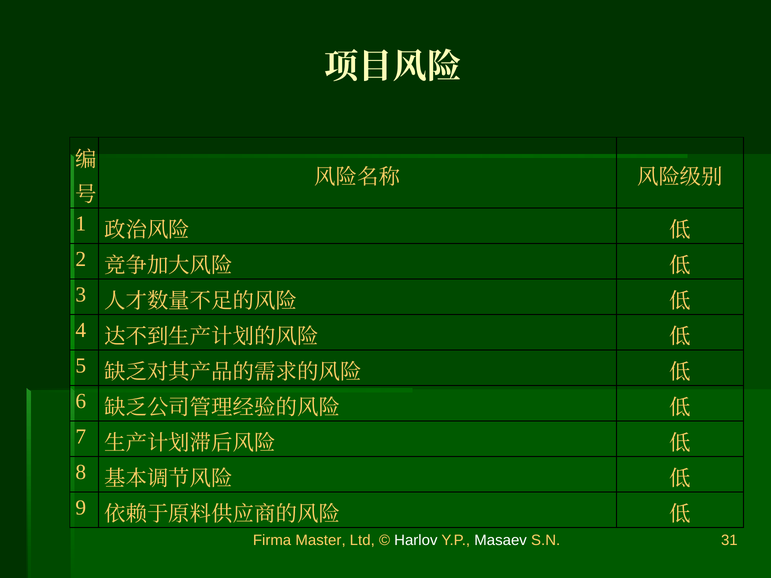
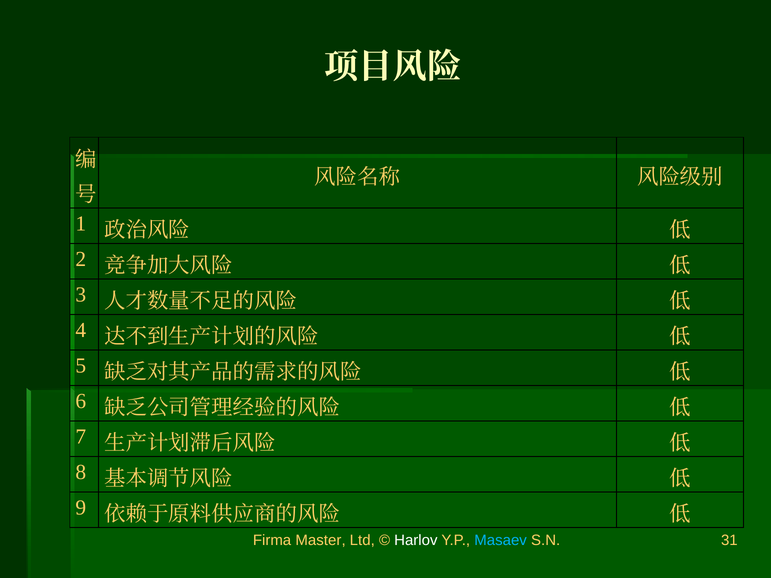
Masaev colour: white -> light blue (501, 540)
